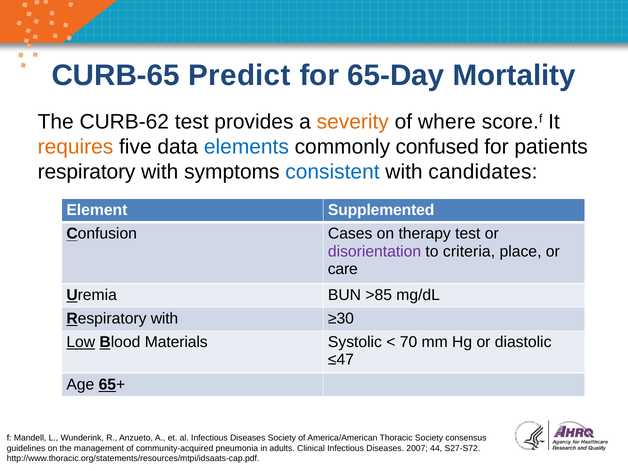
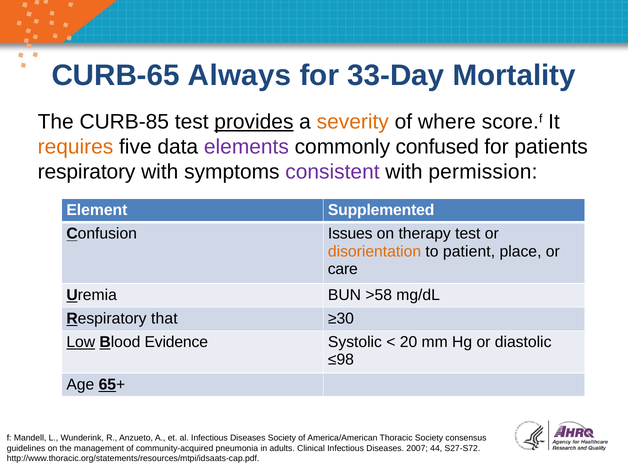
Predict: Predict -> Always (240, 76)
65-Day: 65-Day -> 33-Day (396, 76)
CURB-62: CURB-62 -> CURB-85 (124, 122)
provides underline: none -> present (254, 122)
elements colour: blue -> purple (246, 147)
consistent colour: blue -> purple (332, 172)
candidates: candidates -> permission (483, 172)
Cases: Cases -> Issues (350, 234)
disorientation colour: purple -> orange (375, 251)
criteria: criteria -> patient (469, 251)
>85: >85 -> >58 (379, 295)
with: with -> that (164, 319)
Materials: Materials -> Evidence (176, 342)
70: 70 -> 20 (409, 342)
≤47: ≤47 -> ≤98 (341, 360)
